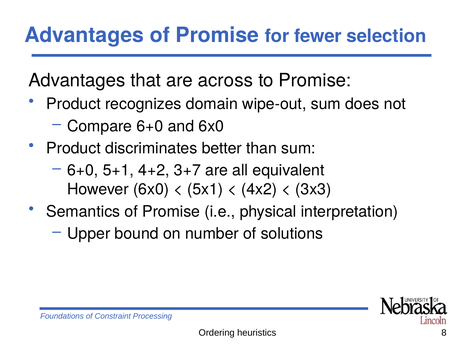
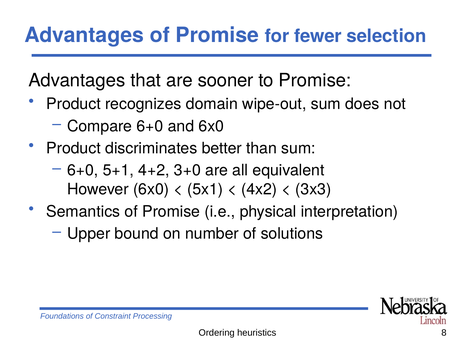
across: across -> sooner (226, 80)
3+7: 3+7 -> 3+0 (187, 171)
